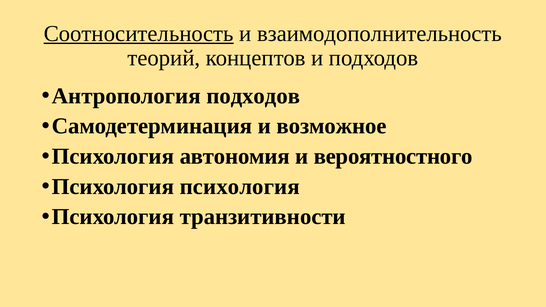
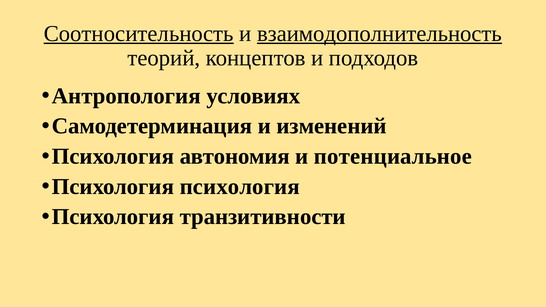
взаимодополнительность underline: none -> present (379, 34)
Антропология подходов: подходов -> условиях (253, 96)
возможное: возможное -> изменений (332, 126)
вероятностного: вероятностного -> потенциальное (393, 156)
